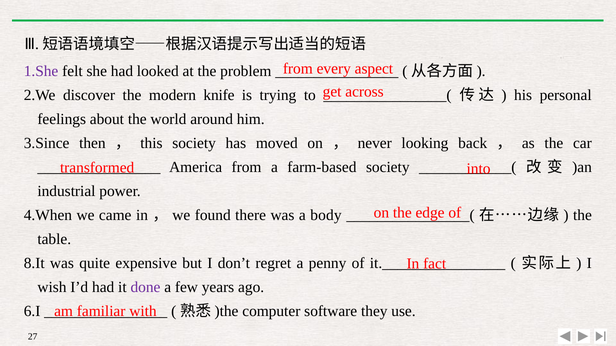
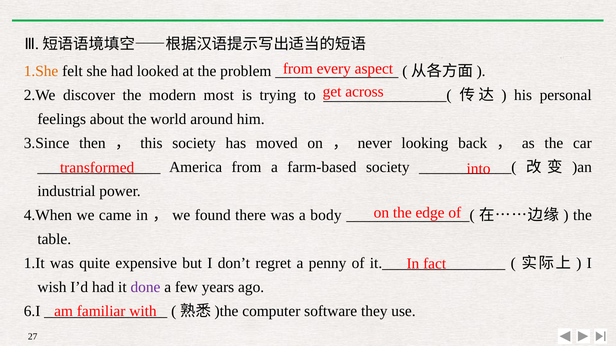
1.She colour: purple -> orange (41, 71)
knife: knife -> most (219, 95)
8.It: 8.It -> 1.It (34, 263)
